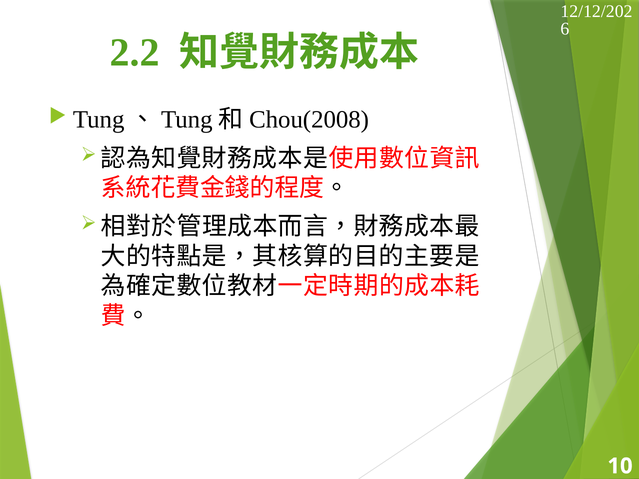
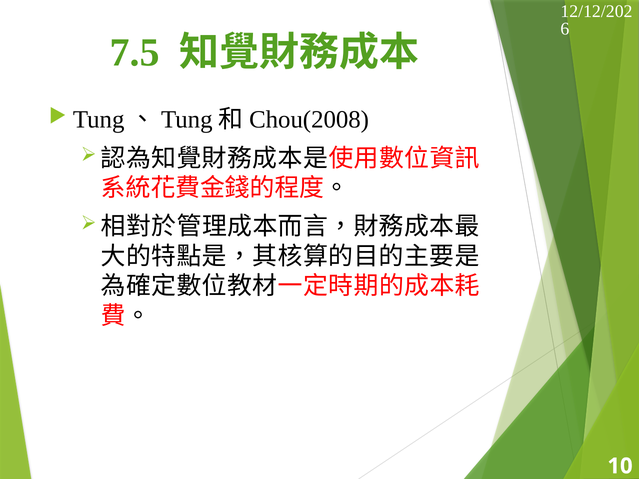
2.2: 2.2 -> 7.5 (135, 53)
